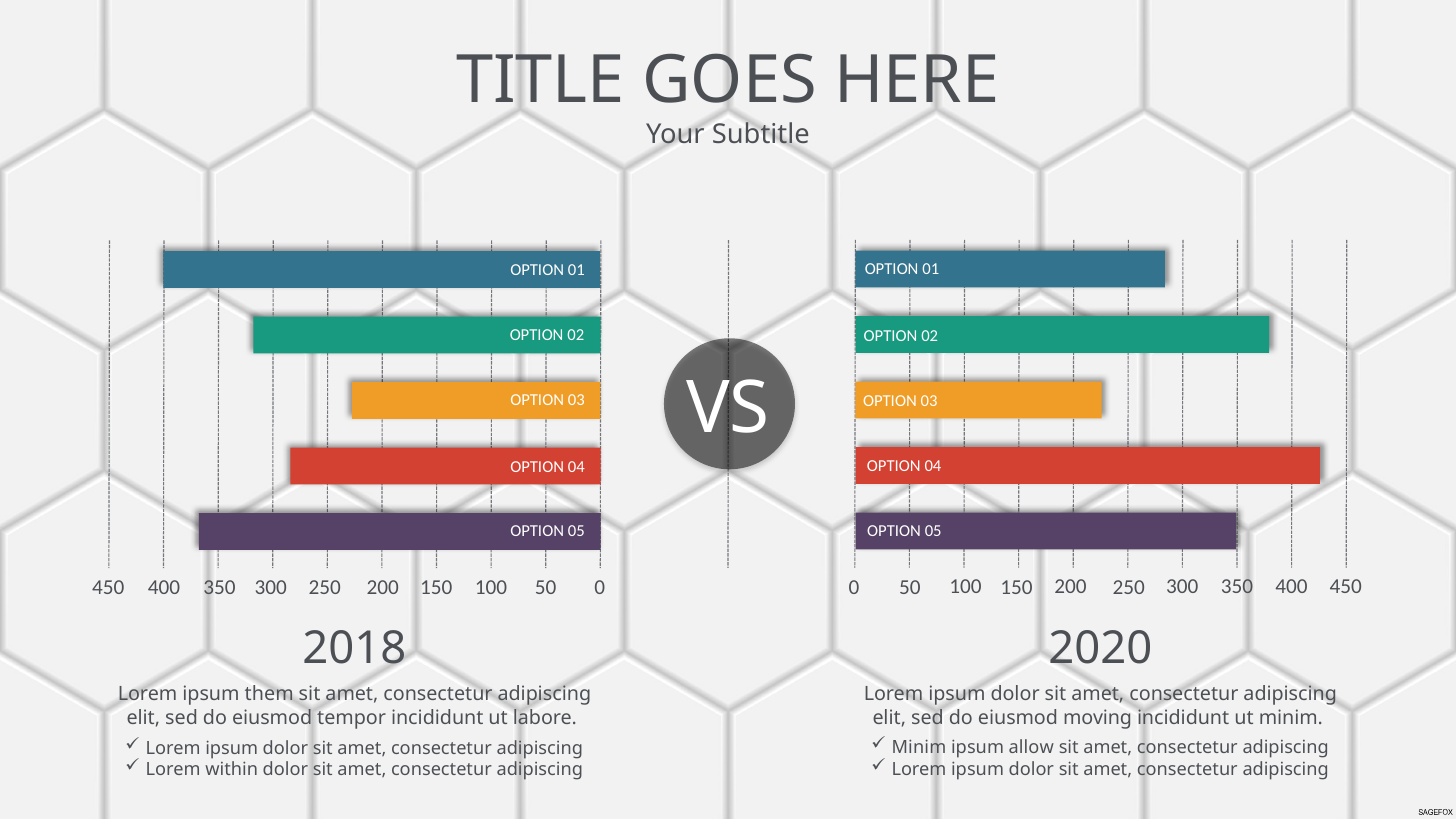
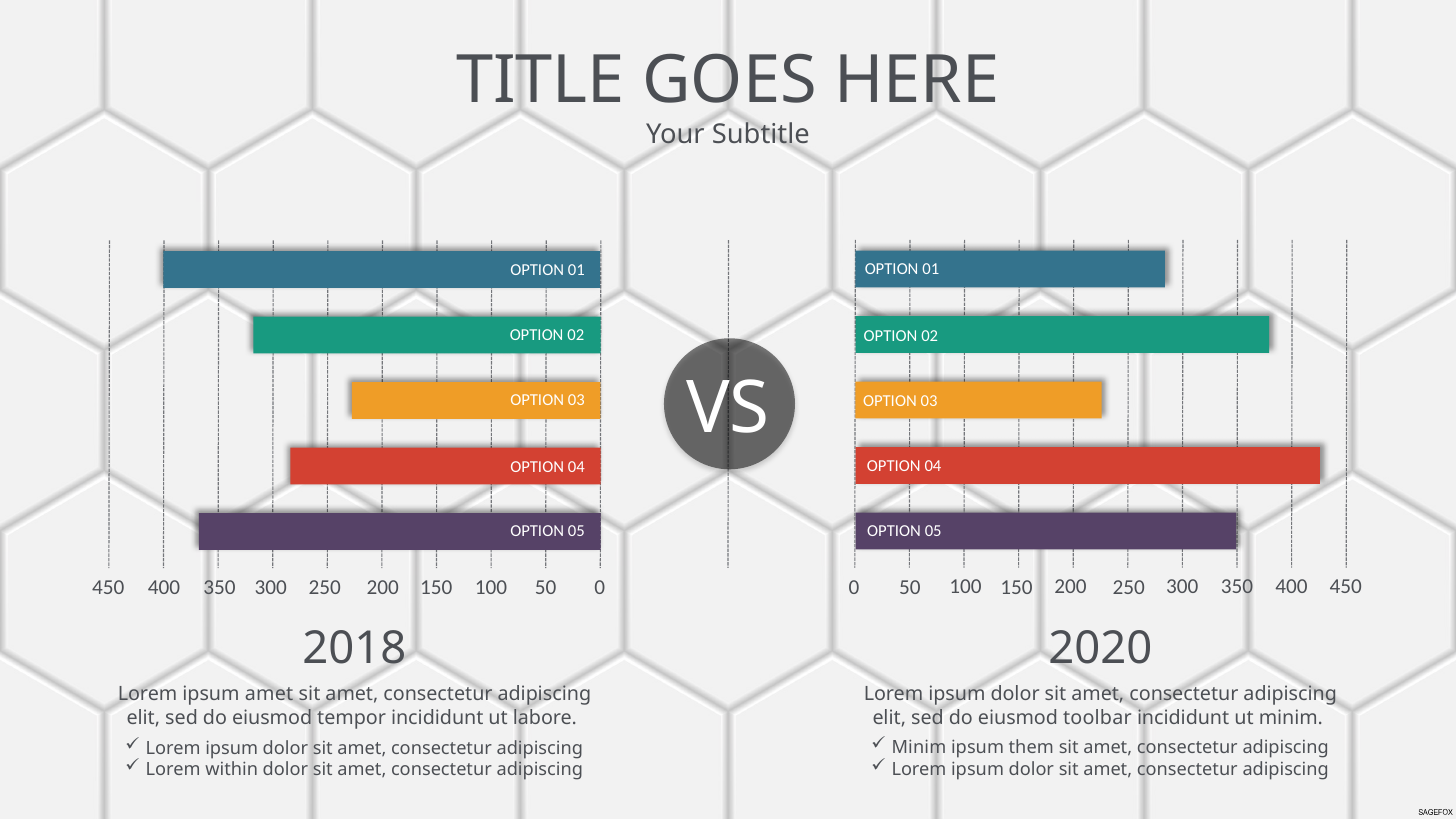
ipsum them: them -> amet (269, 694)
moving: moving -> toolbar (1097, 718)
allow: allow -> them (1031, 748)
